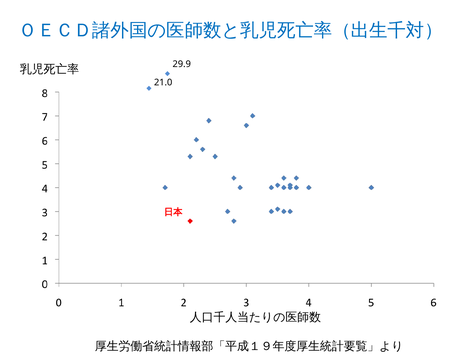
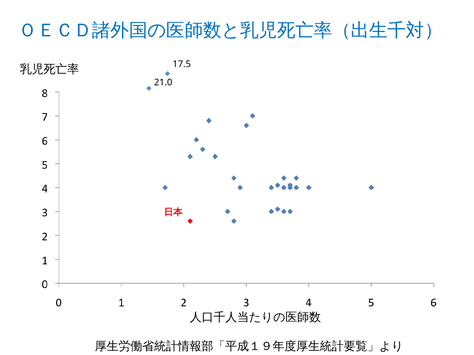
29.9: 29.9 -> 17.5 (182, 64)
